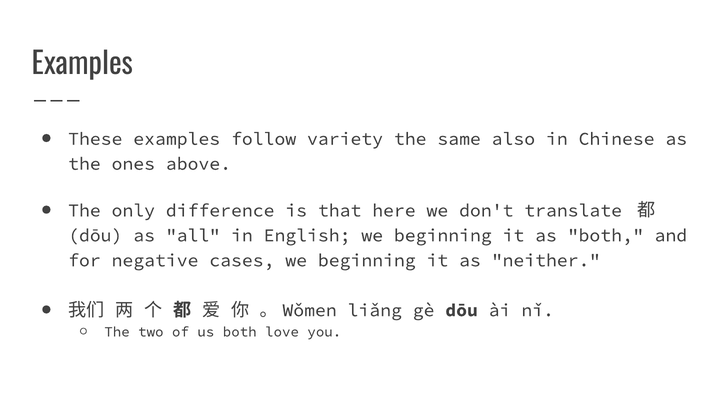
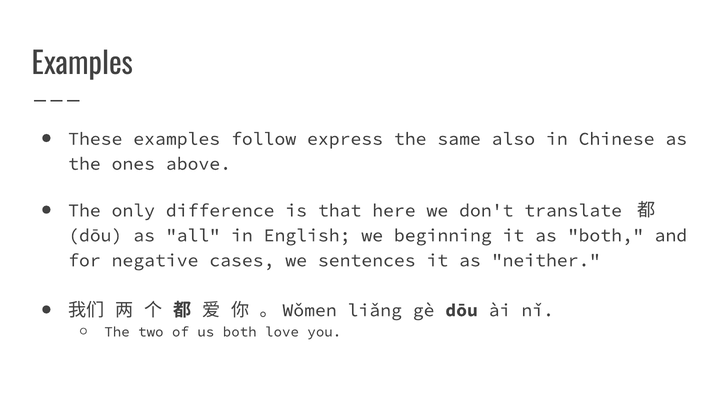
variety: variety -> express (345, 139)
cases we beginning: beginning -> sentences (367, 261)
